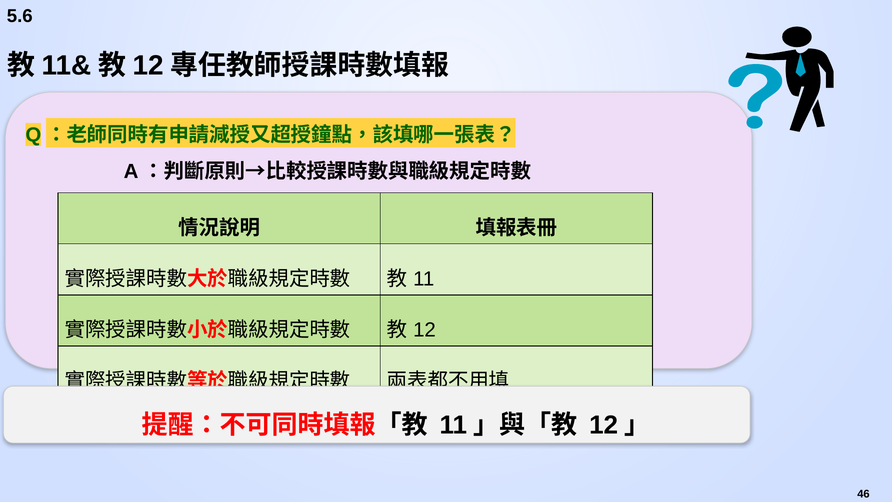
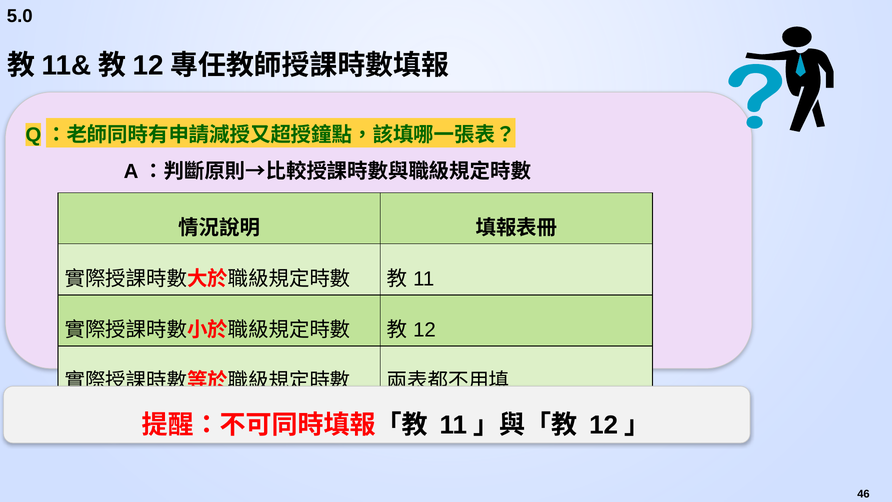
5.6: 5.6 -> 5.0 (20, 16)
